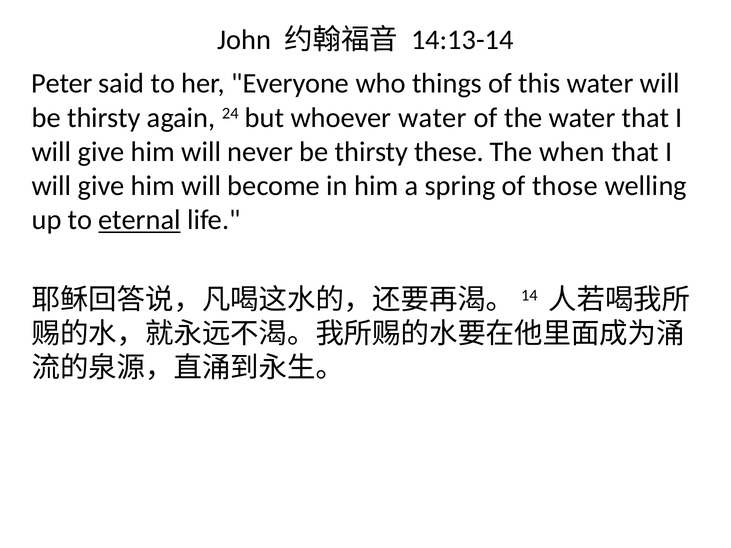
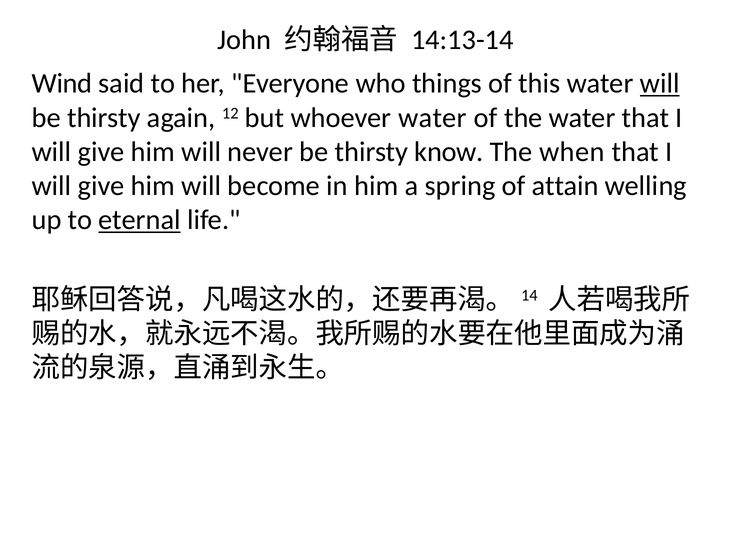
Peter: Peter -> Wind (62, 84)
will underline: none -> present (660, 84)
24: 24 -> 12 (230, 113)
these: these -> know (449, 152)
those: those -> attain (565, 186)
